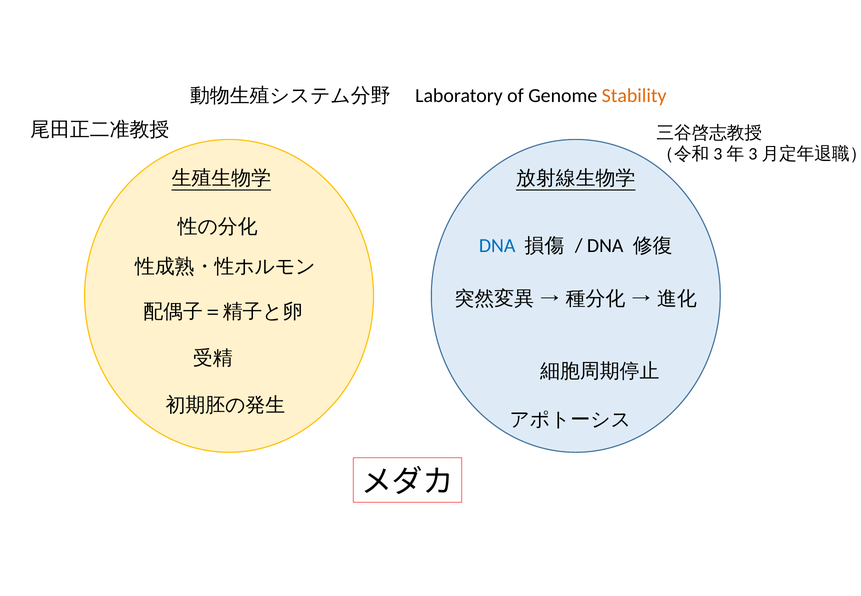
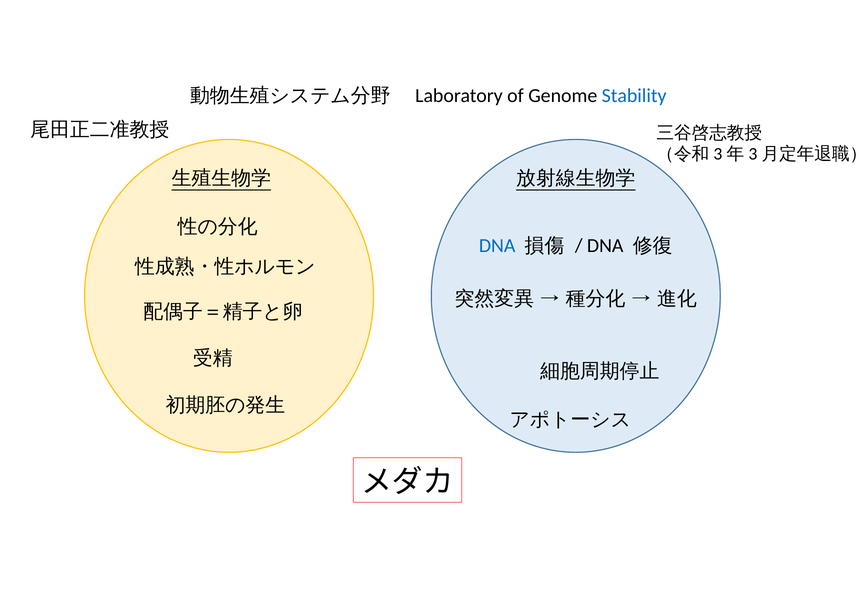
Stability colour: orange -> blue (634, 96)
